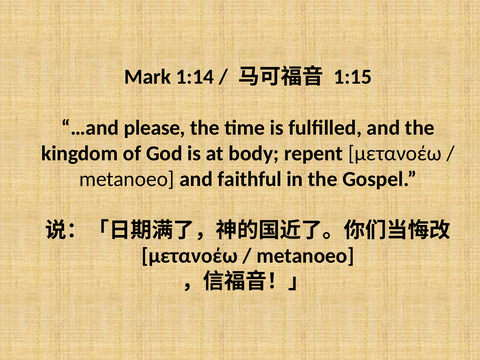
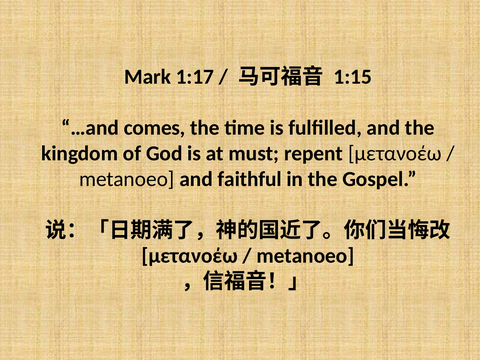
1:14: 1:14 -> 1:17 (195, 77)
please: please -> comes (155, 128)
body: body -> must (254, 154)
